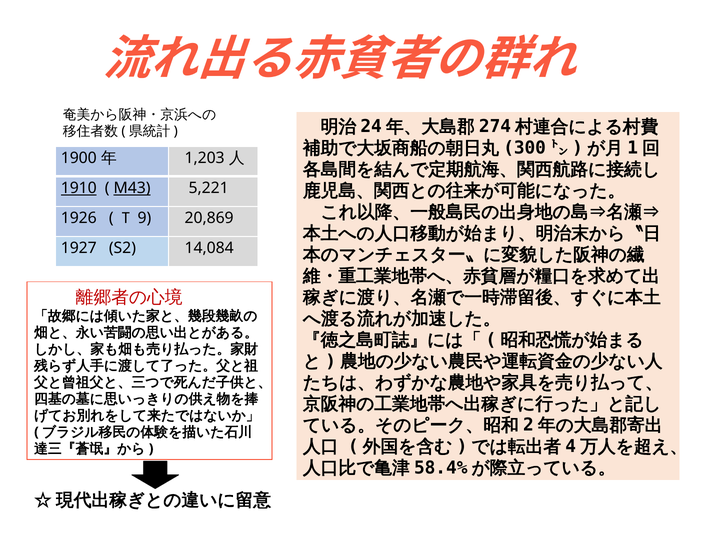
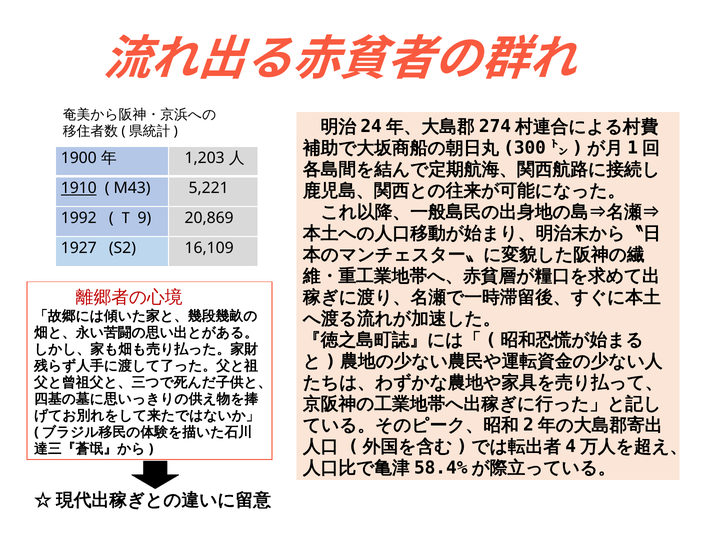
M43 underline: present -> none (132, 188)
1926: 1926 -> 1992 (79, 218)
14,084: 14,084 -> 16,109 (209, 248)
